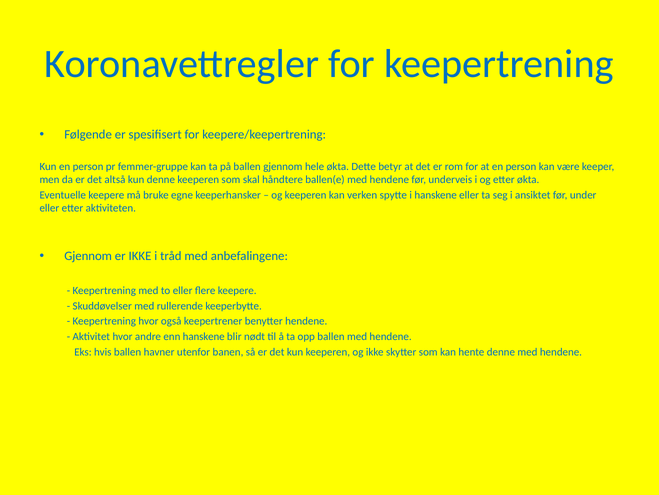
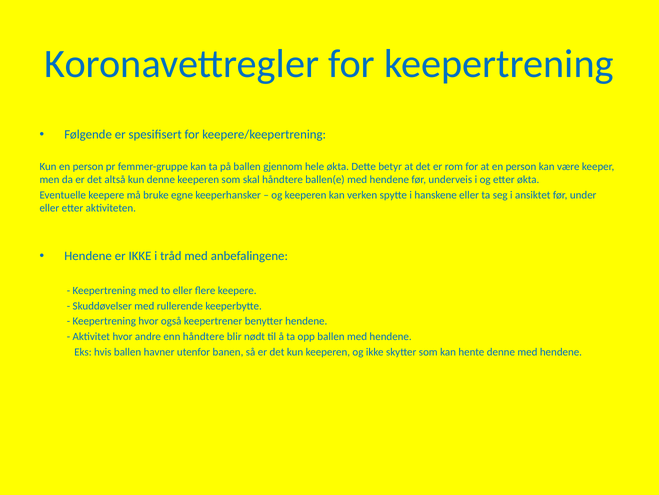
Gjennom: Gjennom -> Hendene (88, 256)
enn hanskene: hanskene -> håndtere (204, 336)
